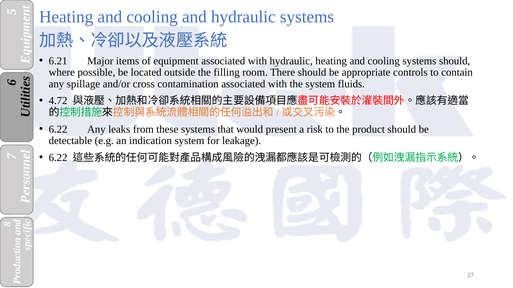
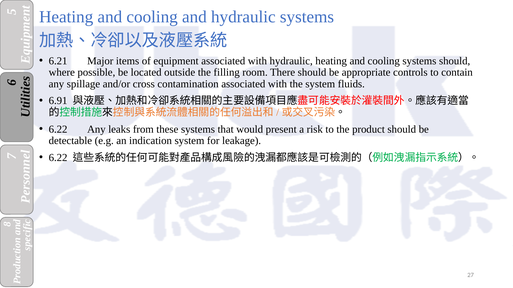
4.72: 4.72 -> 6.91 (58, 101)
